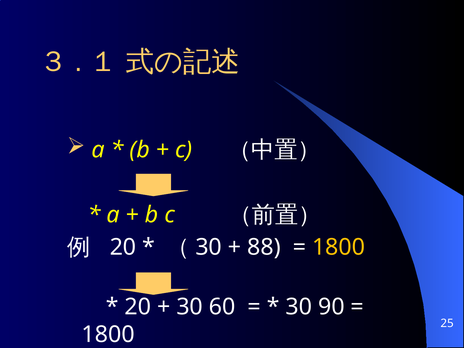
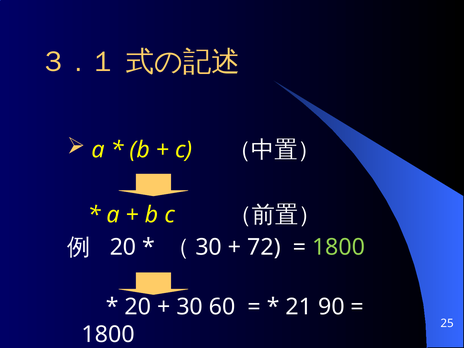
88: 88 -> 72 (264, 247)
1800 colour: yellow -> light green (339, 247)
30: 30 -> 21 (299, 307)
